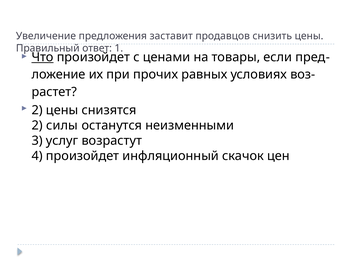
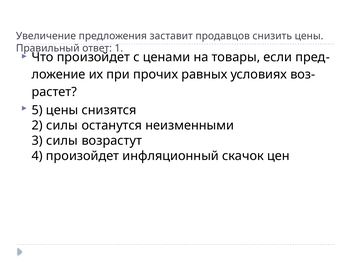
Что underline: present -> none (43, 57)
2: 2 -> 5 (37, 110)
3 услуг: услуг -> силы (62, 141)
